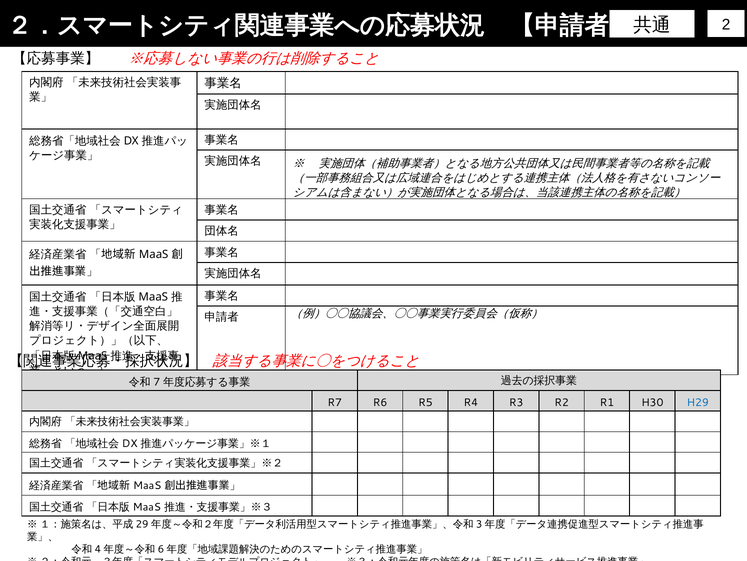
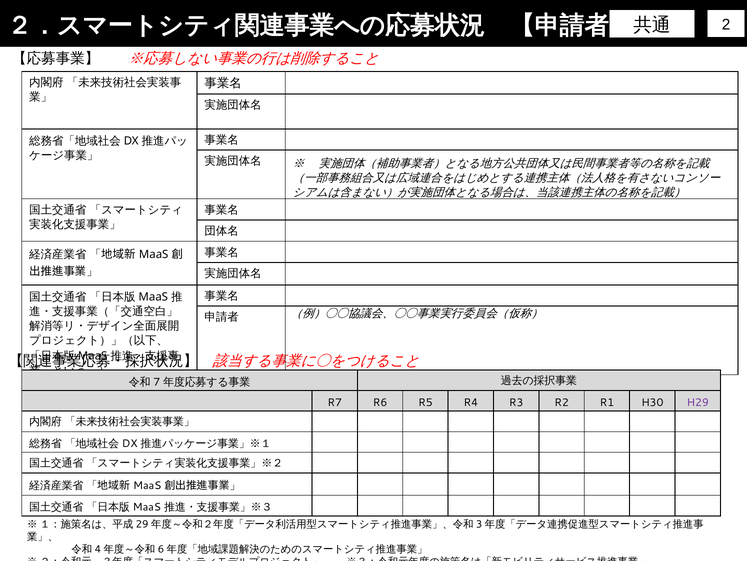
H29 colour: blue -> purple (698, 402)
